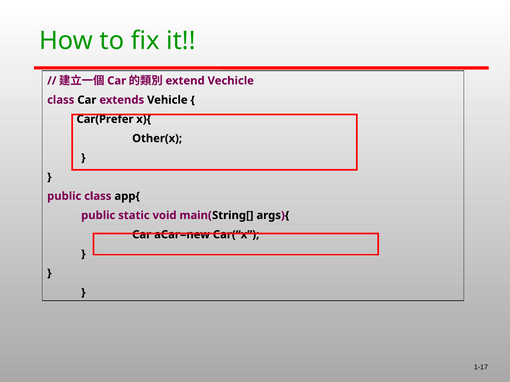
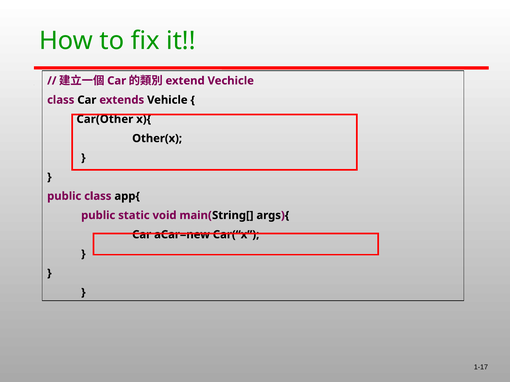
Car(Prefer: Car(Prefer -> Car(Other (105, 119)
